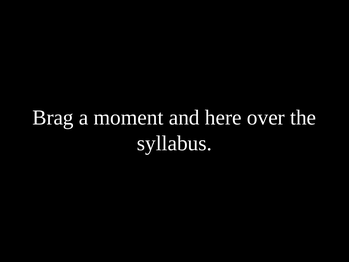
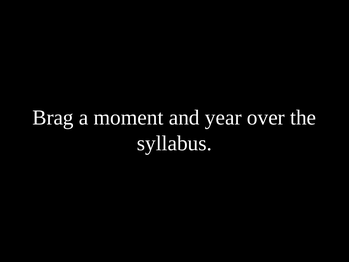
here: here -> year (223, 118)
